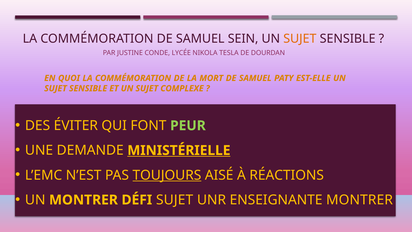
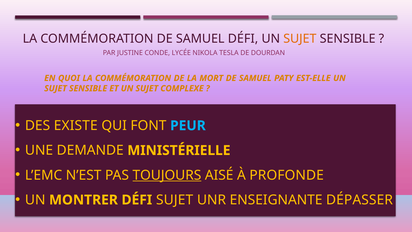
SAMUEL SEIN: SEIN -> DÉFI (243, 39)
ÉVITER: ÉVITER -> EXISTE (76, 126)
PEUR colour: light green -> light blue (188, 126)
MINISTÉRIELLE underline: present -> none (179, 150)
RÉACTIONS: RÉACTIONS -> PROFONDE (287, 175)
ENSEIGNANTE MONTRER: MONTRER -> DÉPASSER (360, 200)
